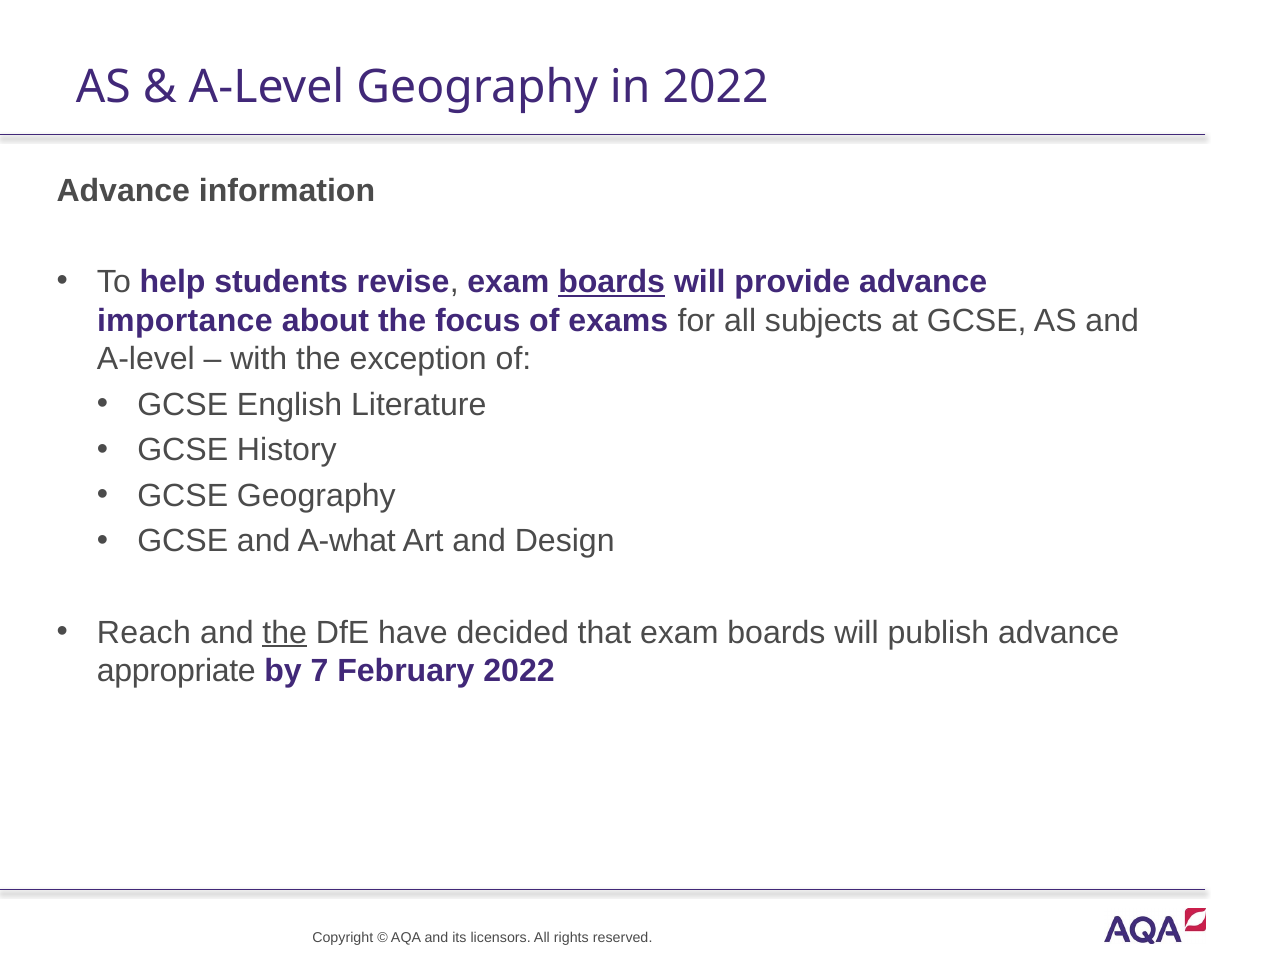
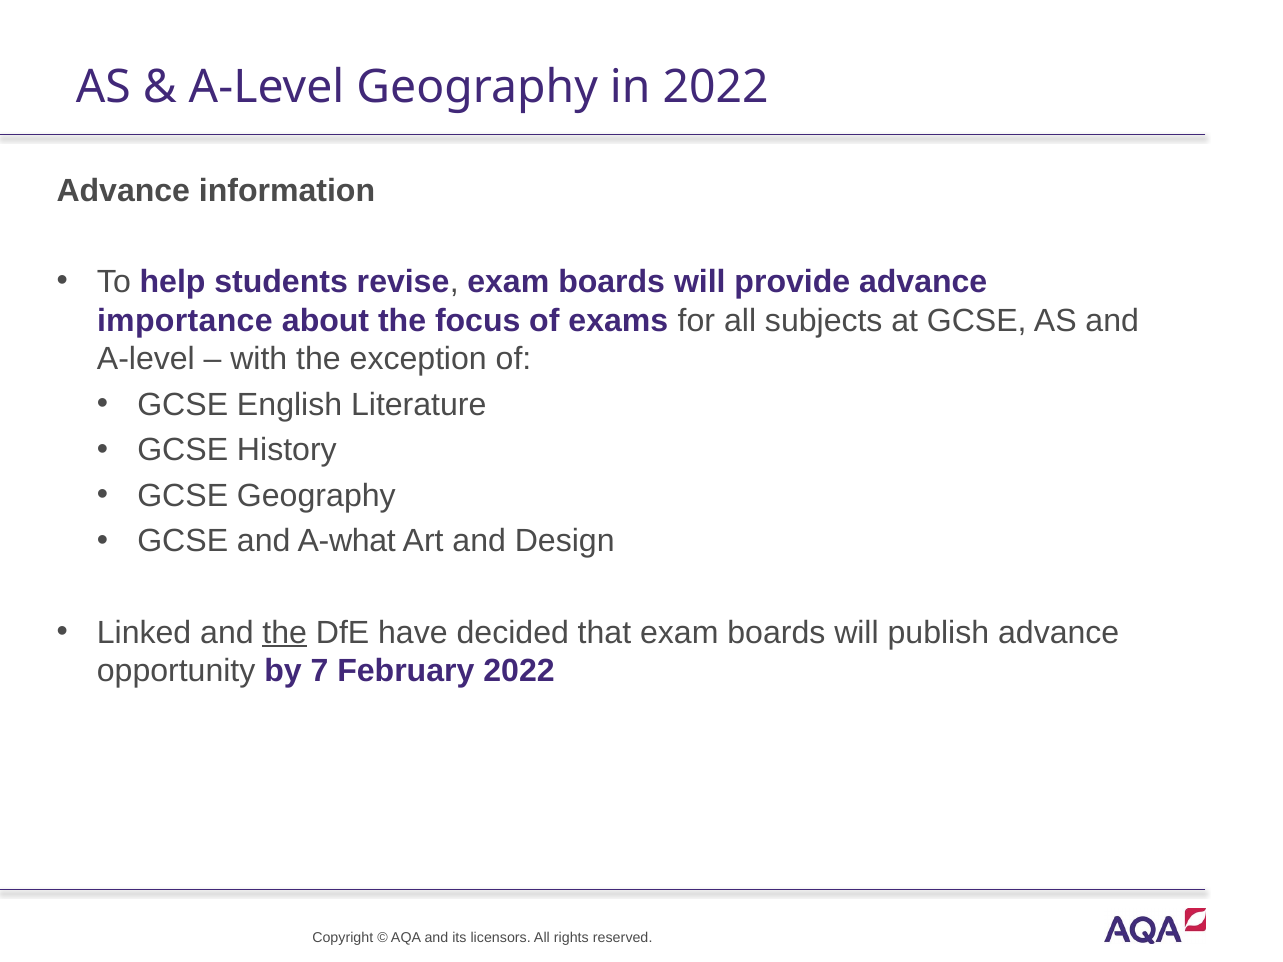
boards underline: present -> none (612, 282)
Reach: Reach -> Linked (144, 633)
appropriate: appropriate -> opportunity (176, 671)
